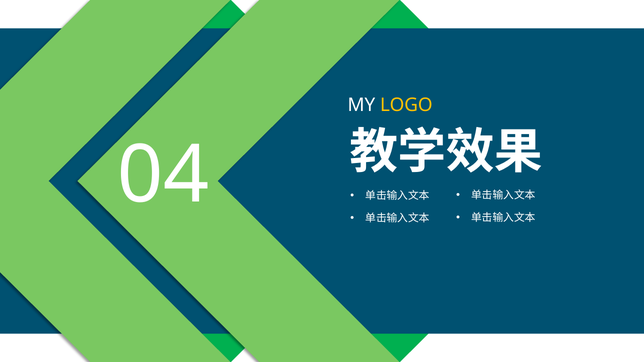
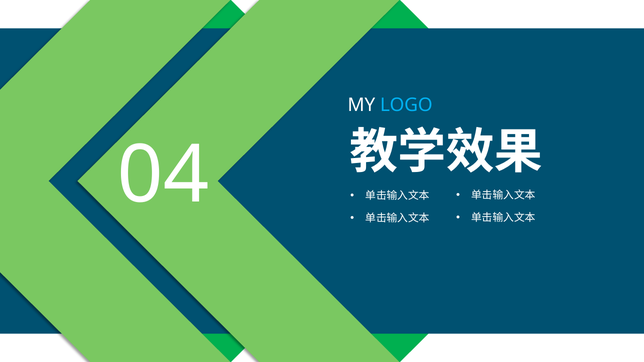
LOGO colour: yellow -> light blue (406, 105)
